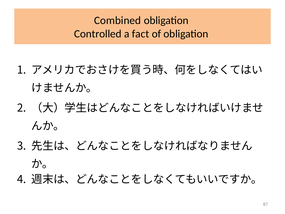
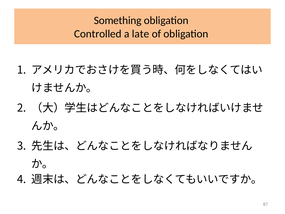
Combined: Combined -> Something (118, 20)
fact: fact -> late (141, 34)
